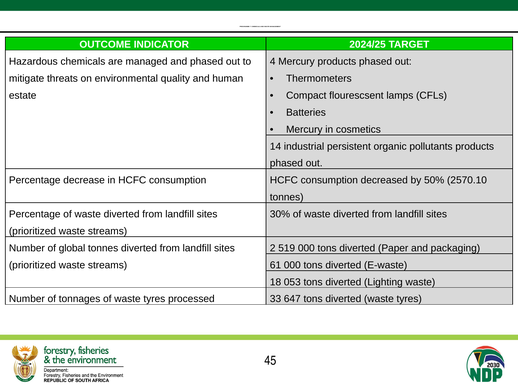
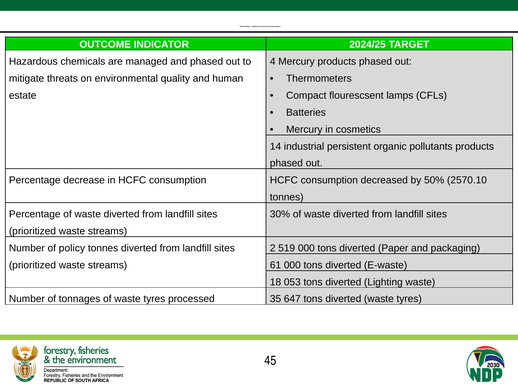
global: global -> policy (72, 248)
33: 33 -> 35 (276, 299)
